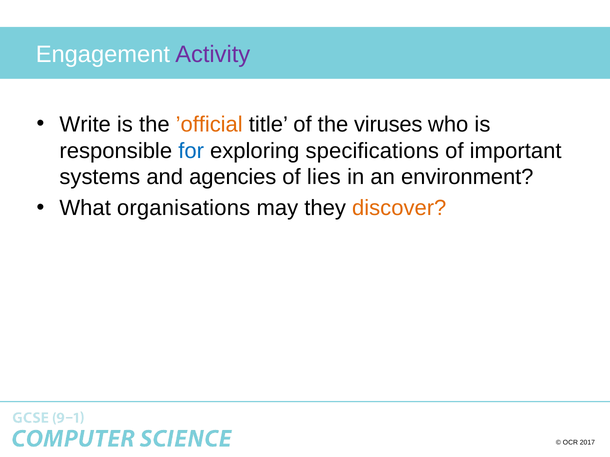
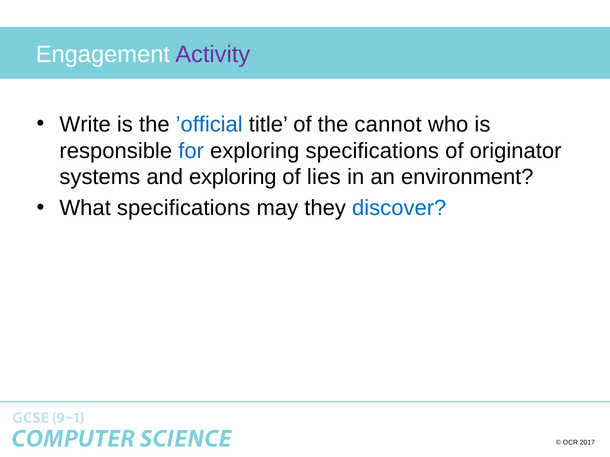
’official colour: orange -> blue (209, 125)
viruses: viruses -> cannot (388, 125)
important: important -> originator (516, 151)
and agencies: agencies -> exploring (233, 177)
What organisations: organisations -> specifications (184, 208)
discover colour: orange -> blue (399, 208)
